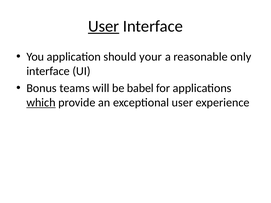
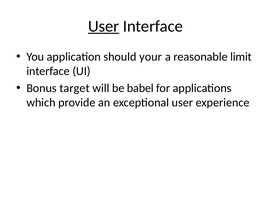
only: only -> limit (241, 57)
teams: teams -> target (75, 88)
which underline: present -> none (41, 103)
